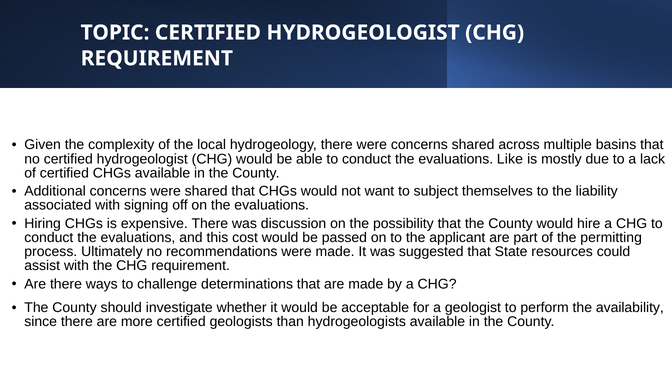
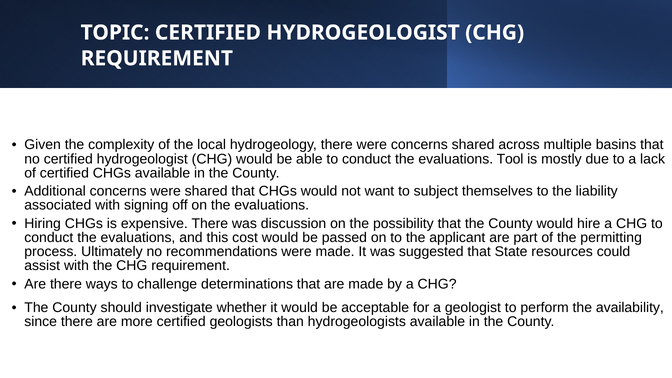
Like: Like -> Tool (510, 159)
